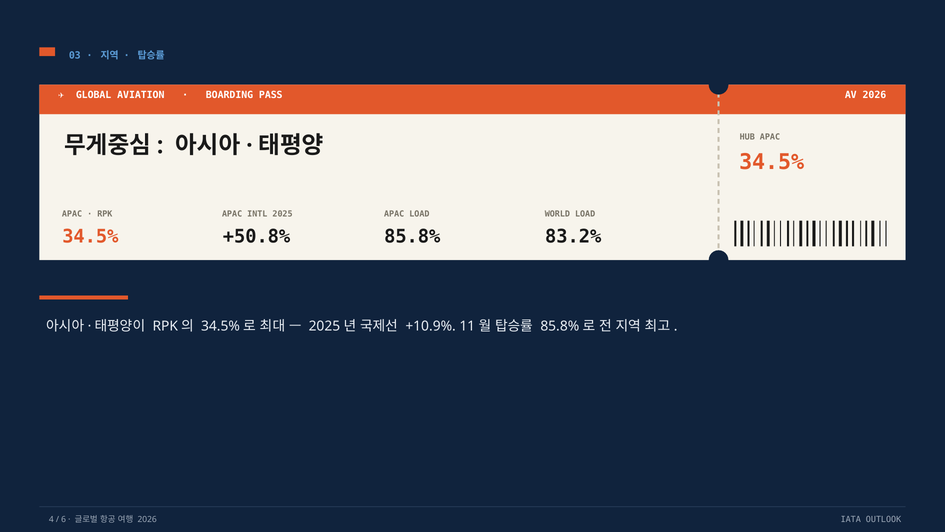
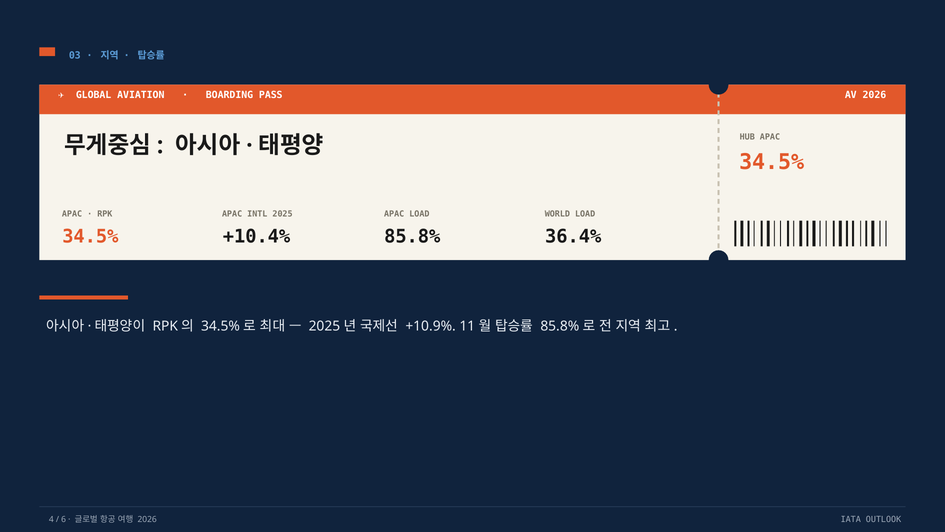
+50.8%: +50.8% -> +10.4% (257, 236)
83.2%: 83.2% -> 36.4% (573, 236)
